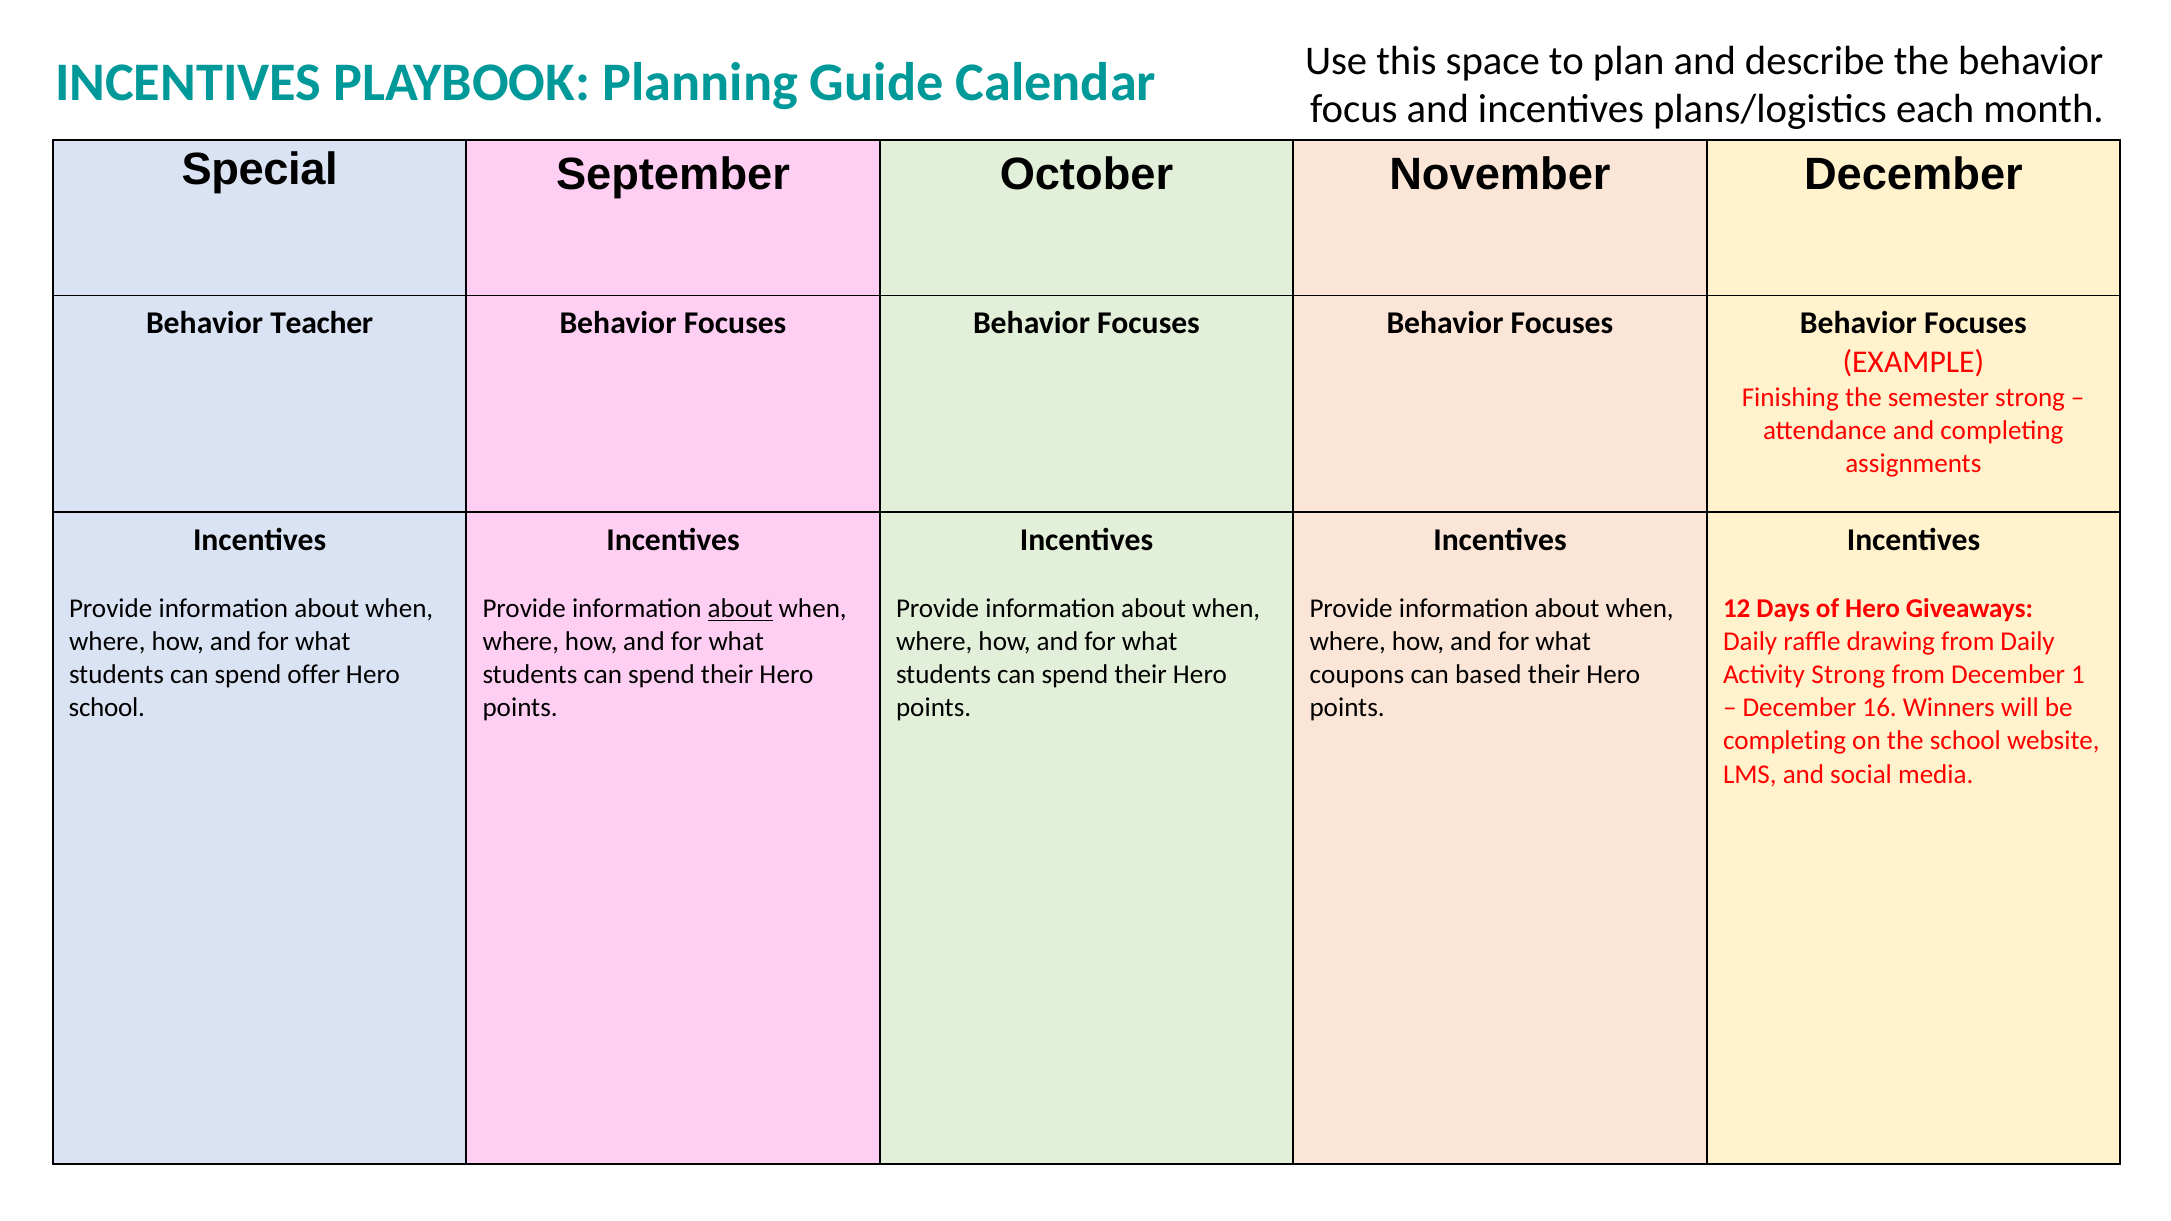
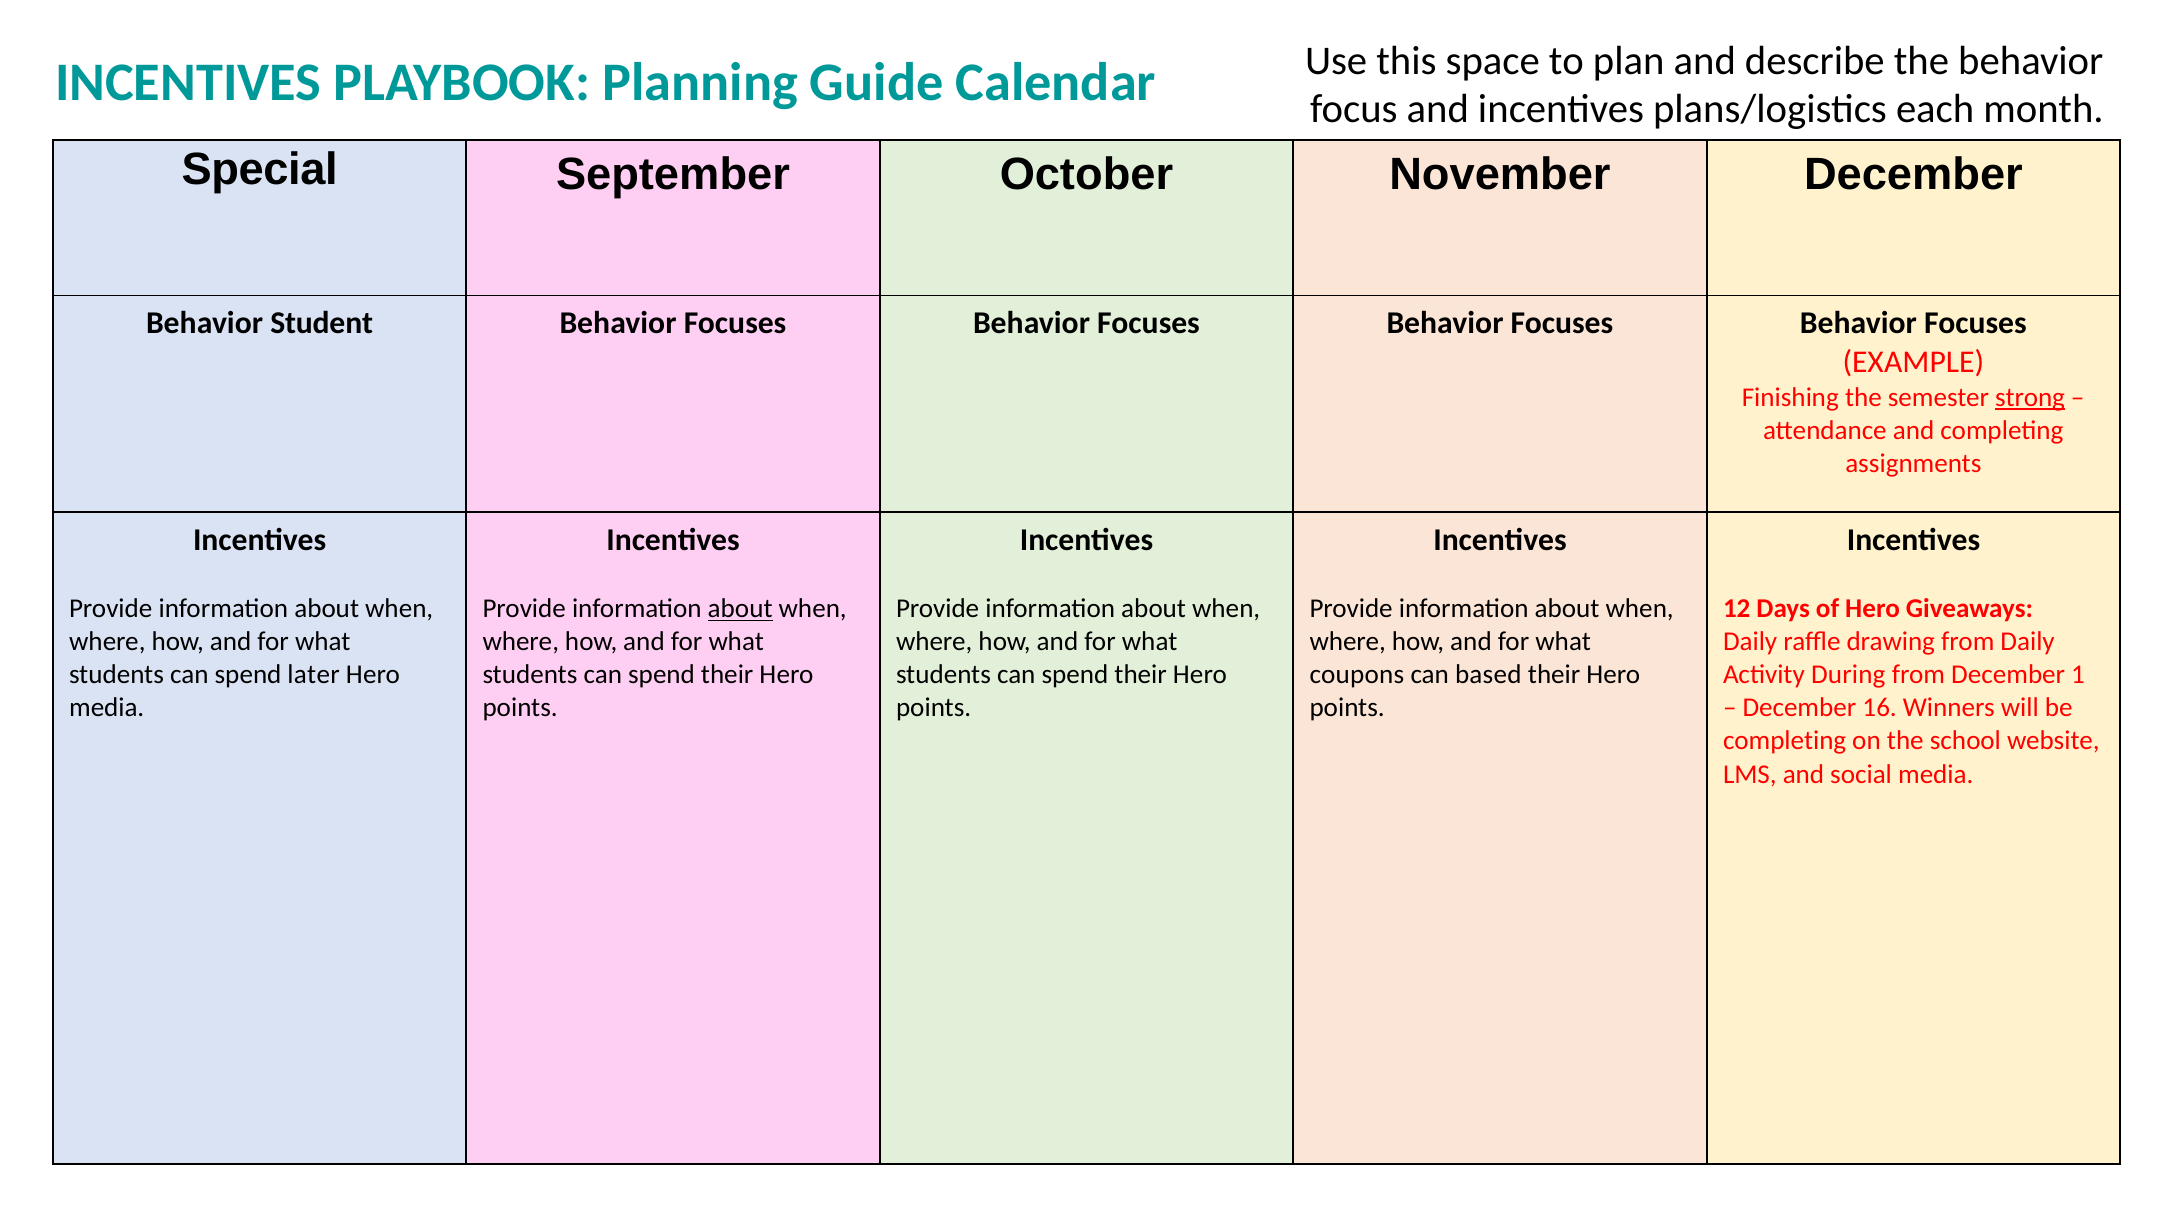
Teacher: Teacher -> Student (322, 323)
strong underline: none -> present (2030, 398)
offer: offer -> later (314, 675)
Activity Strong: Strong -> During (1848, 675)
school: school -> media (107, 708)
